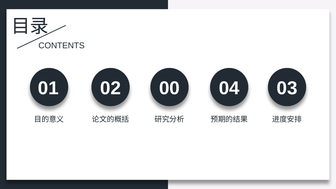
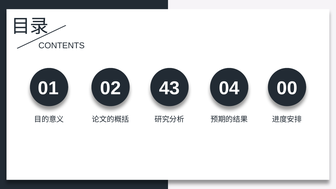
00: 00 -> 43 (169, 88)
03: 03 -> 00 (287, 88)
